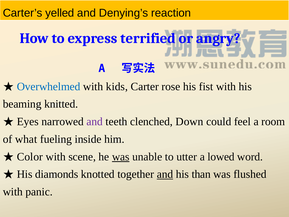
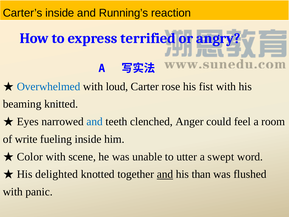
Carter’s yelled: yelled -> inside (60, 13)
Denying’s: Denying’s -> Running’s (124, 13)
kids: kids -> loud (117, 86)
and colour: purple -> blue (95, 121)
Down: Down -> Anger (190, 121)
what: what -> write (26, 139)
was underline: present -> none (121, 157)
lowed: lowed -> swept (221, 157)
diamonds: diamonds -> delighted (57, 174)
